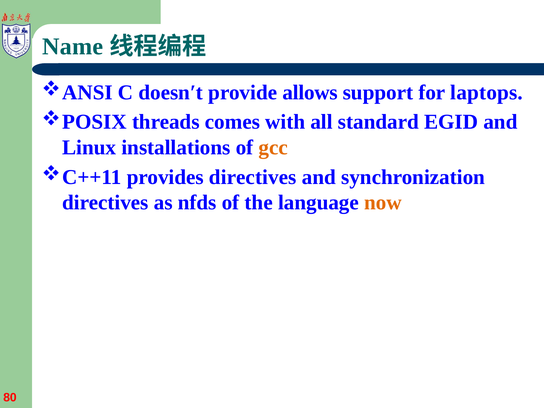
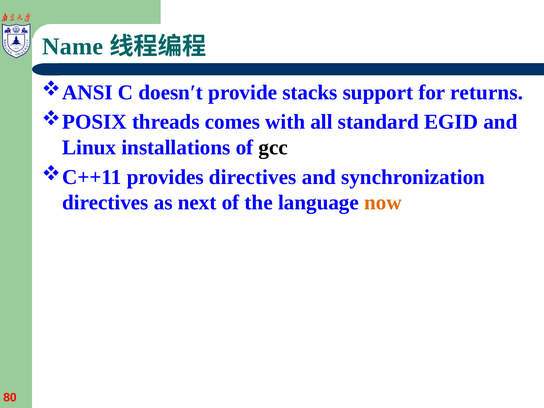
allows: allows -> stacks (310, 92)
laptops: laptops -> returns (487, 92)
gcc colour: orange -> black (273, 147)
nfds: nfds -> next (197, 202)
